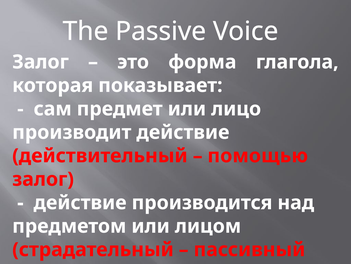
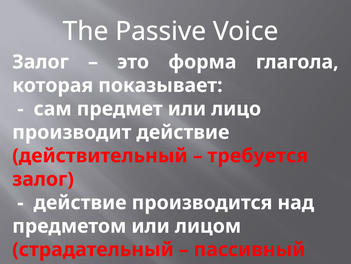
помощью: помощью -> требуется (258, 155)
